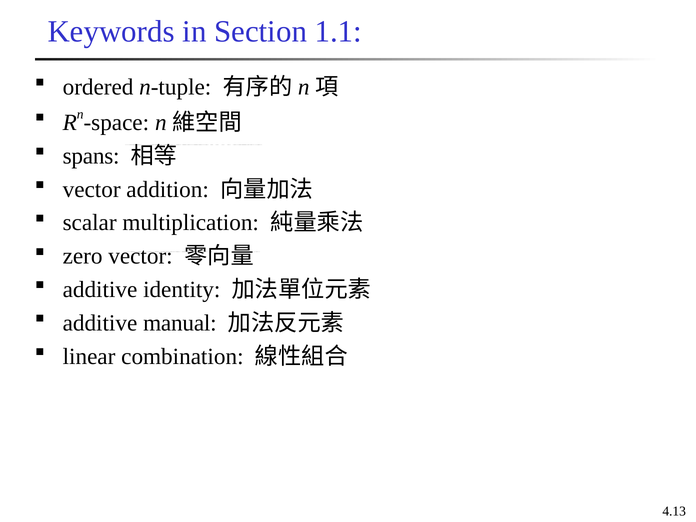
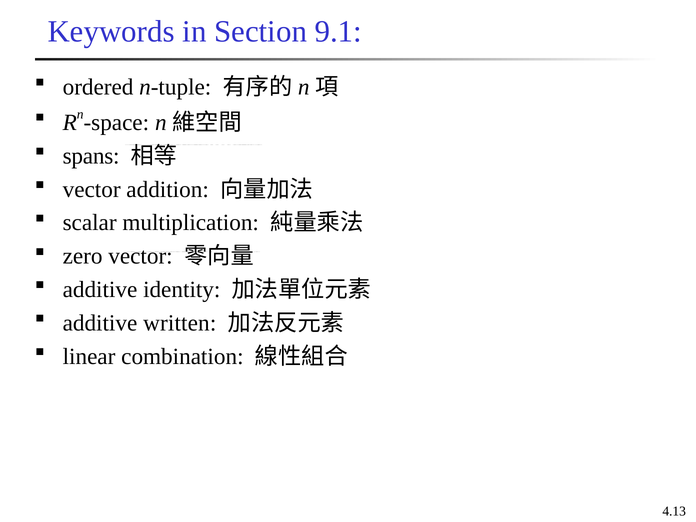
1.1: 1.1 -> 9.1 (338, 32)
manual: manual -> written (180, 323)
